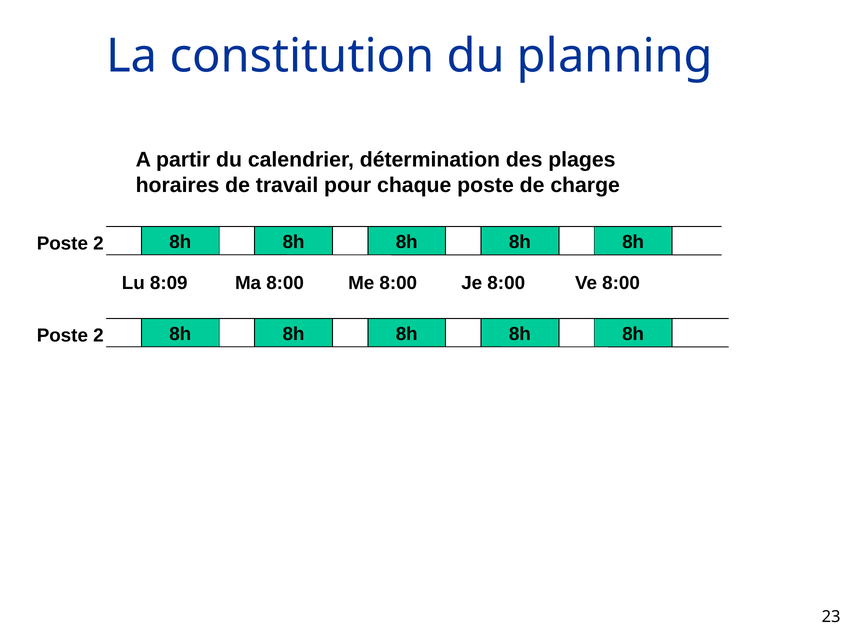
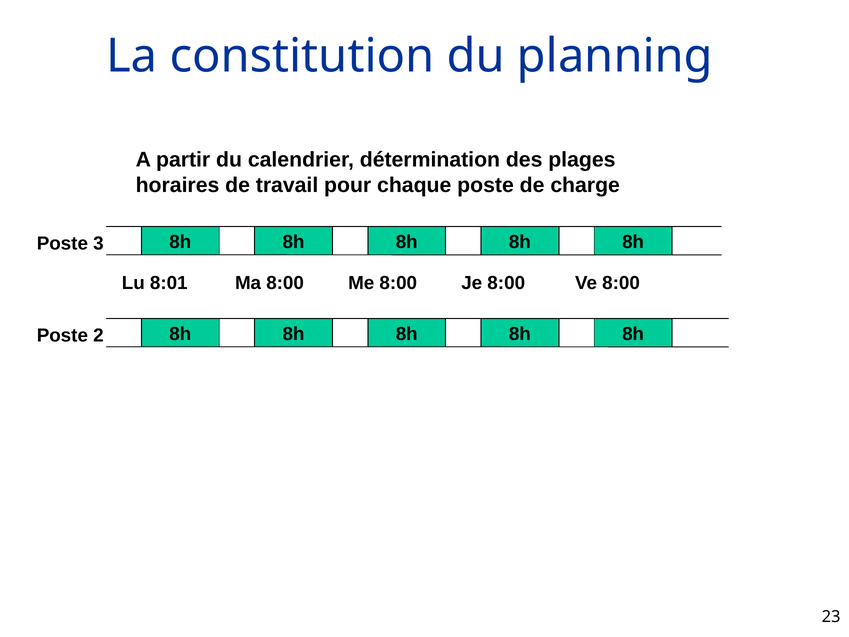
2: 2 -> 3 (98, 243)
8:09: 8:09 -> 8:01 (169, 283)
